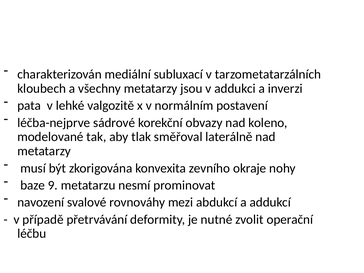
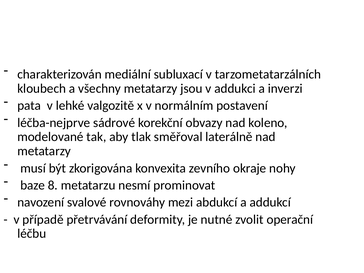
9: 9 -> 8 (53, 185)
